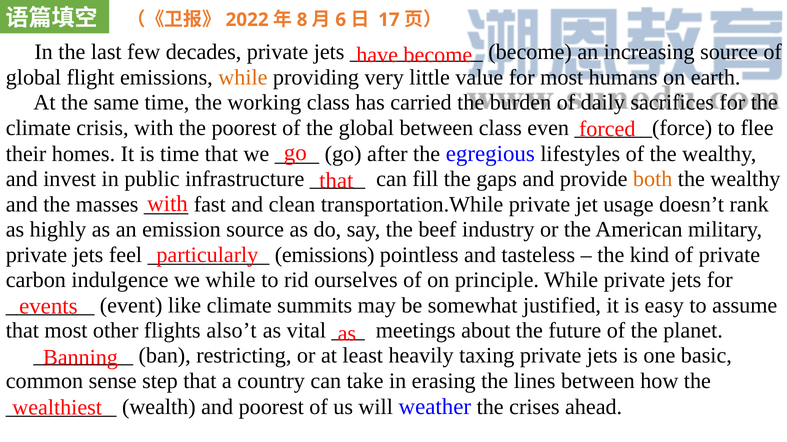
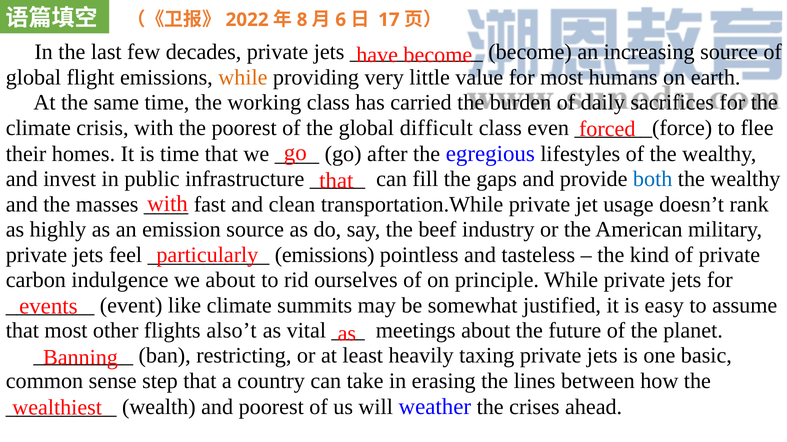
global between: between -> difficult (436, 128)
both colour: orange -> blue (653, 179)
we while: while -> about (230, 280)
